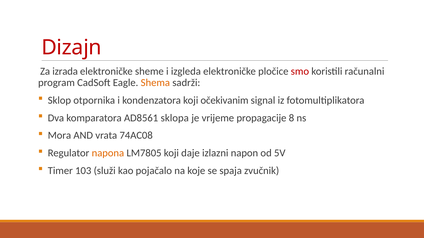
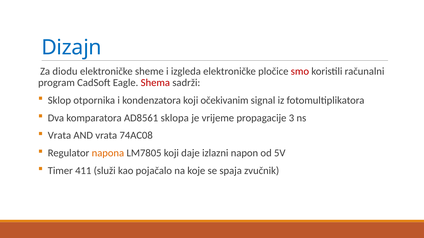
Dizajn colour: red -> blue (72, 48)
izrada: izrada -> diodu (65, 71)
Shema colour: orange -> red (155, 83)
8: 8 -> 3 (291, 118)
Mora: Mora -> Vrata (59, 136)
103: 103 -> 411 (83, 171)
